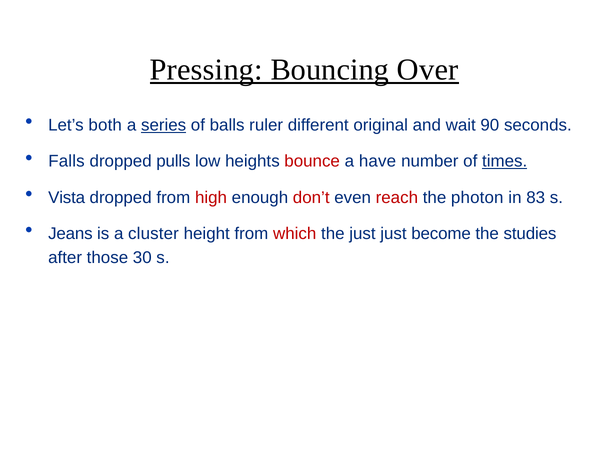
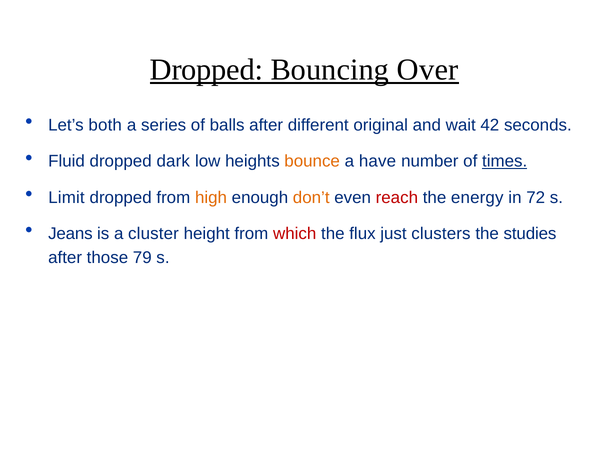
Pressing: Pressing -> Dropped (206, 70)
series underline: present -> none (164, 125)
balls ruler: ruler -> after (266, 125)
90: 90 -> 42 (490, 125)
Falls: Falls -> Fluid (67, 162)
pulls: pulls -> dark (173, 162)
bounce colour: red -> orange (312, 162)
Vista: Vista -> Limit (66, 198)
high colour: red -> orange (211, 198)
don’t colour: red -> orange (311, 198)
photon: photon -> energy (477, 198)
83: 83 -> 72 (536, 198)
the just: just -> flux (362, 234)
become: become -> clusters (441, 234)
30: 30 -> 79 (142, 258)
